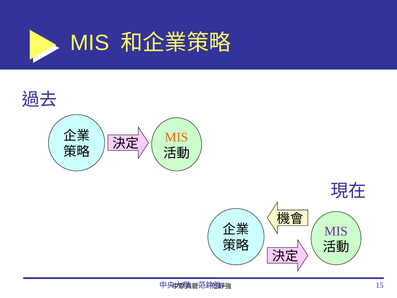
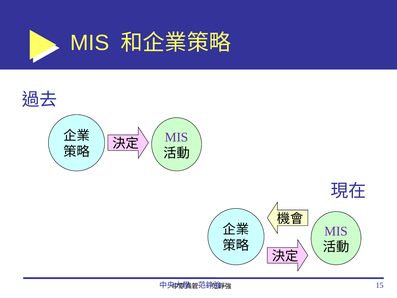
MIS colour: orange -> purple (177, 137)
